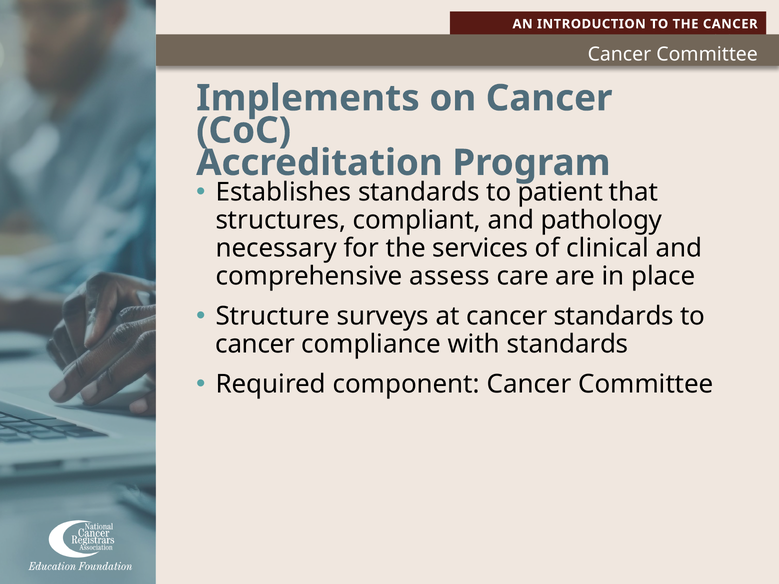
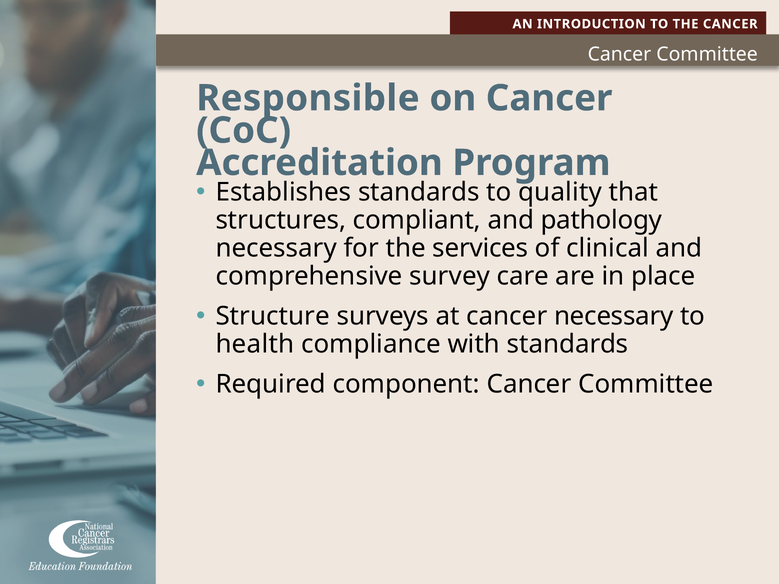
Implements: Implements -> Responsible (308, 98)
patient: patient -> quality (560, 192)
assess: assess -> survey (450, 276)
cancer standards: standards -> necessary (614, 316)
cancer: cancer -> health (255, 344)
